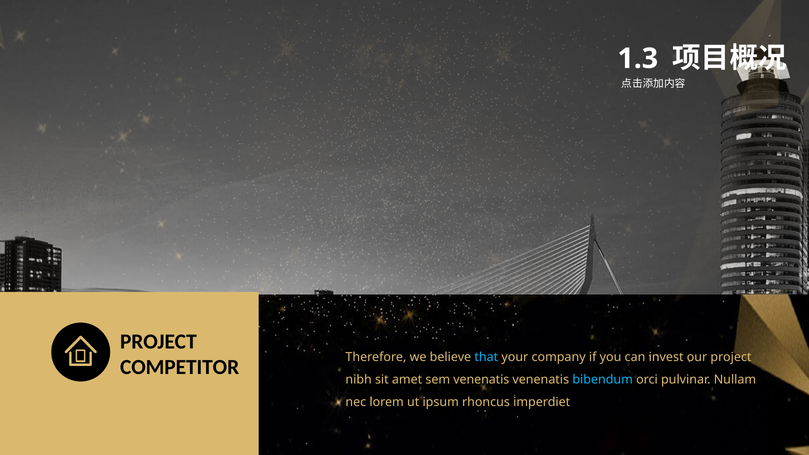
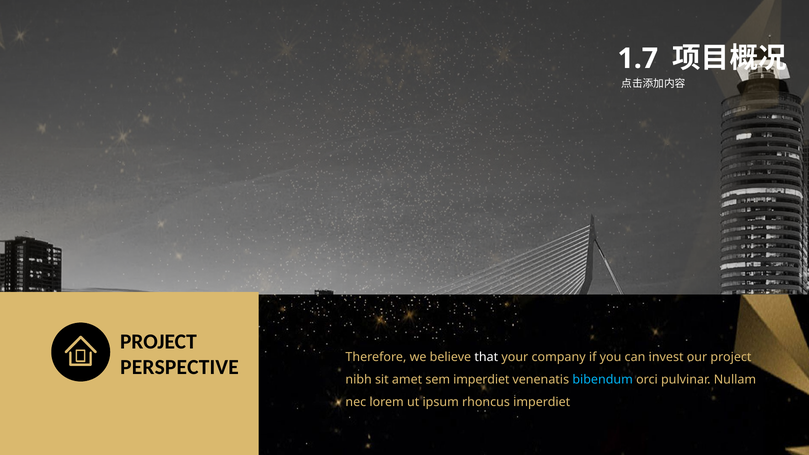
1.3: 1.3 -> 1.7 (638, 59)
COMPETITOR: COMPETITOR -> PERSPECTIVE (179, 367)
that colour: light blue -> white (486, 357)
sem venenatis: venenatis -> imperdiet (481, 380)
